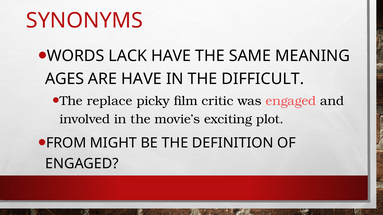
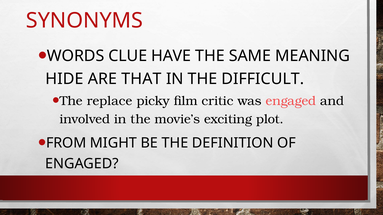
LACK: LACK -> CLUE (128, 56)
AGES: AGES -> HIDE (64, 79)
ARE HAVE: HAVE -> THAT (141, 79)
